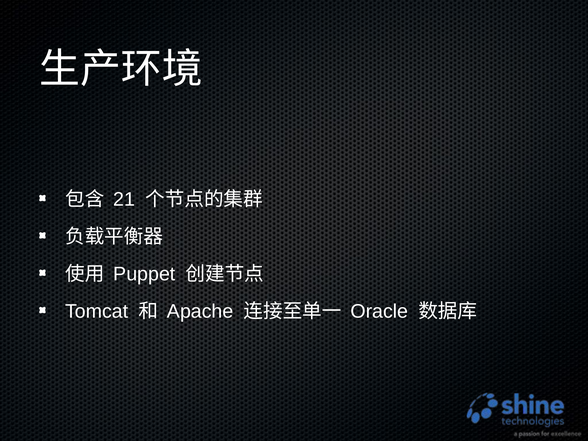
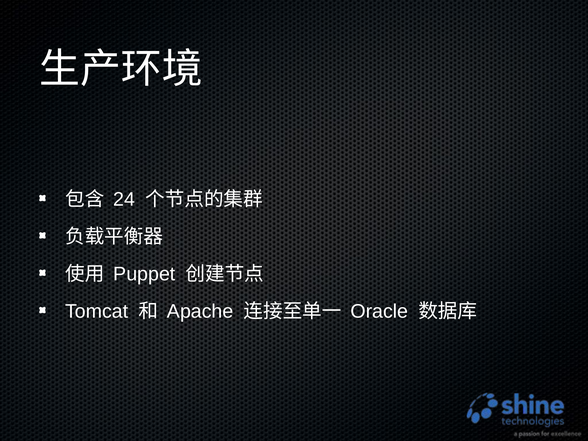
21: 21 -> 24 (124, 199)
